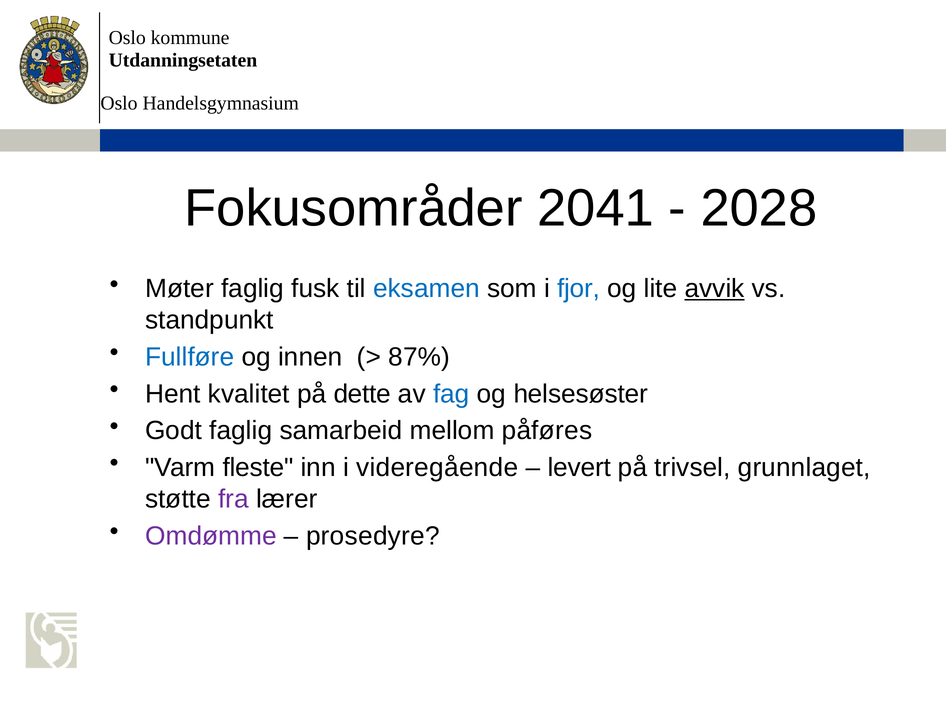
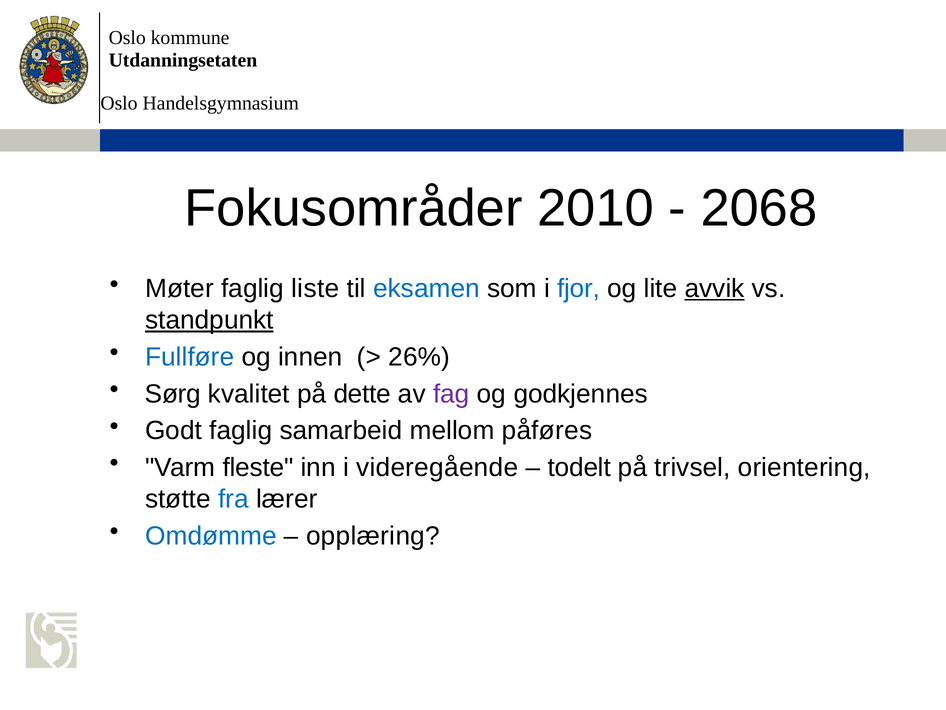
2041: 2041 -> 2010 (596, 208)
2028: 2028 -> 2068 (759, 208)
fusk: fusk -> liste (315, 288)
standpunkt underline: none -> present (209, 320)
87%: 87% -> 26% (419, 357)
Hent: Hent -> Sørg (173, 394)
fag colour: blue -> purple (451, 394)
helsesøster: helsesøster -> godkjennes (581, 394)
levert: levert -> todelt (579, 467)
grunnlaget: grunnlaget -> orientering (804, 467)
fra colour: purple -> blue (233, 499)
Omdømme colour: purple -> blue (211, 535)
prosedyre: prosedyre -> opplæring (373, 535)
